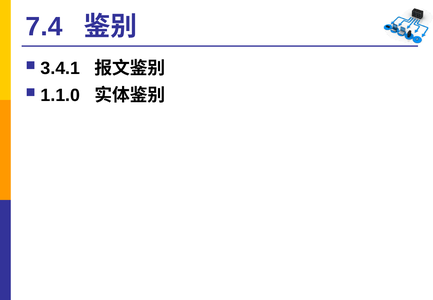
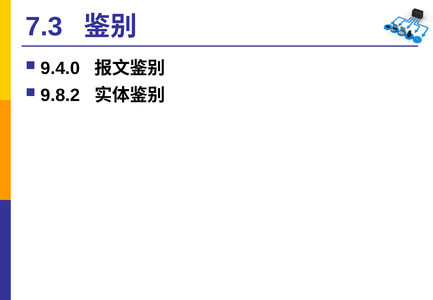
7.4: 7.4 -> 7.3 (44, 27)
3.4.1: 3.4.1 -> 9.4.0 (60, 68)
1.1.0: 1.1.0 -> 9.8.2 (60, 95)
